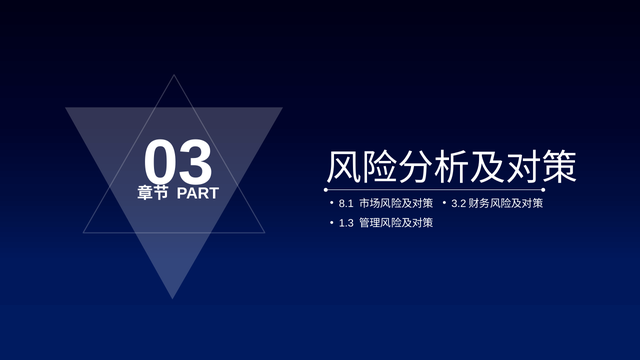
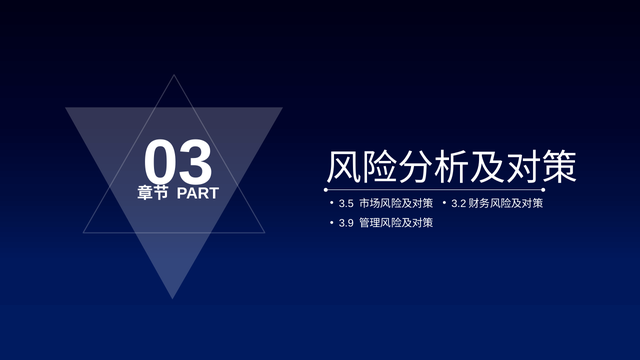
8.1: 8.1 -> 3.5 (346, 204)
1.3: 1.3 -> 3.9 (346, 223)
